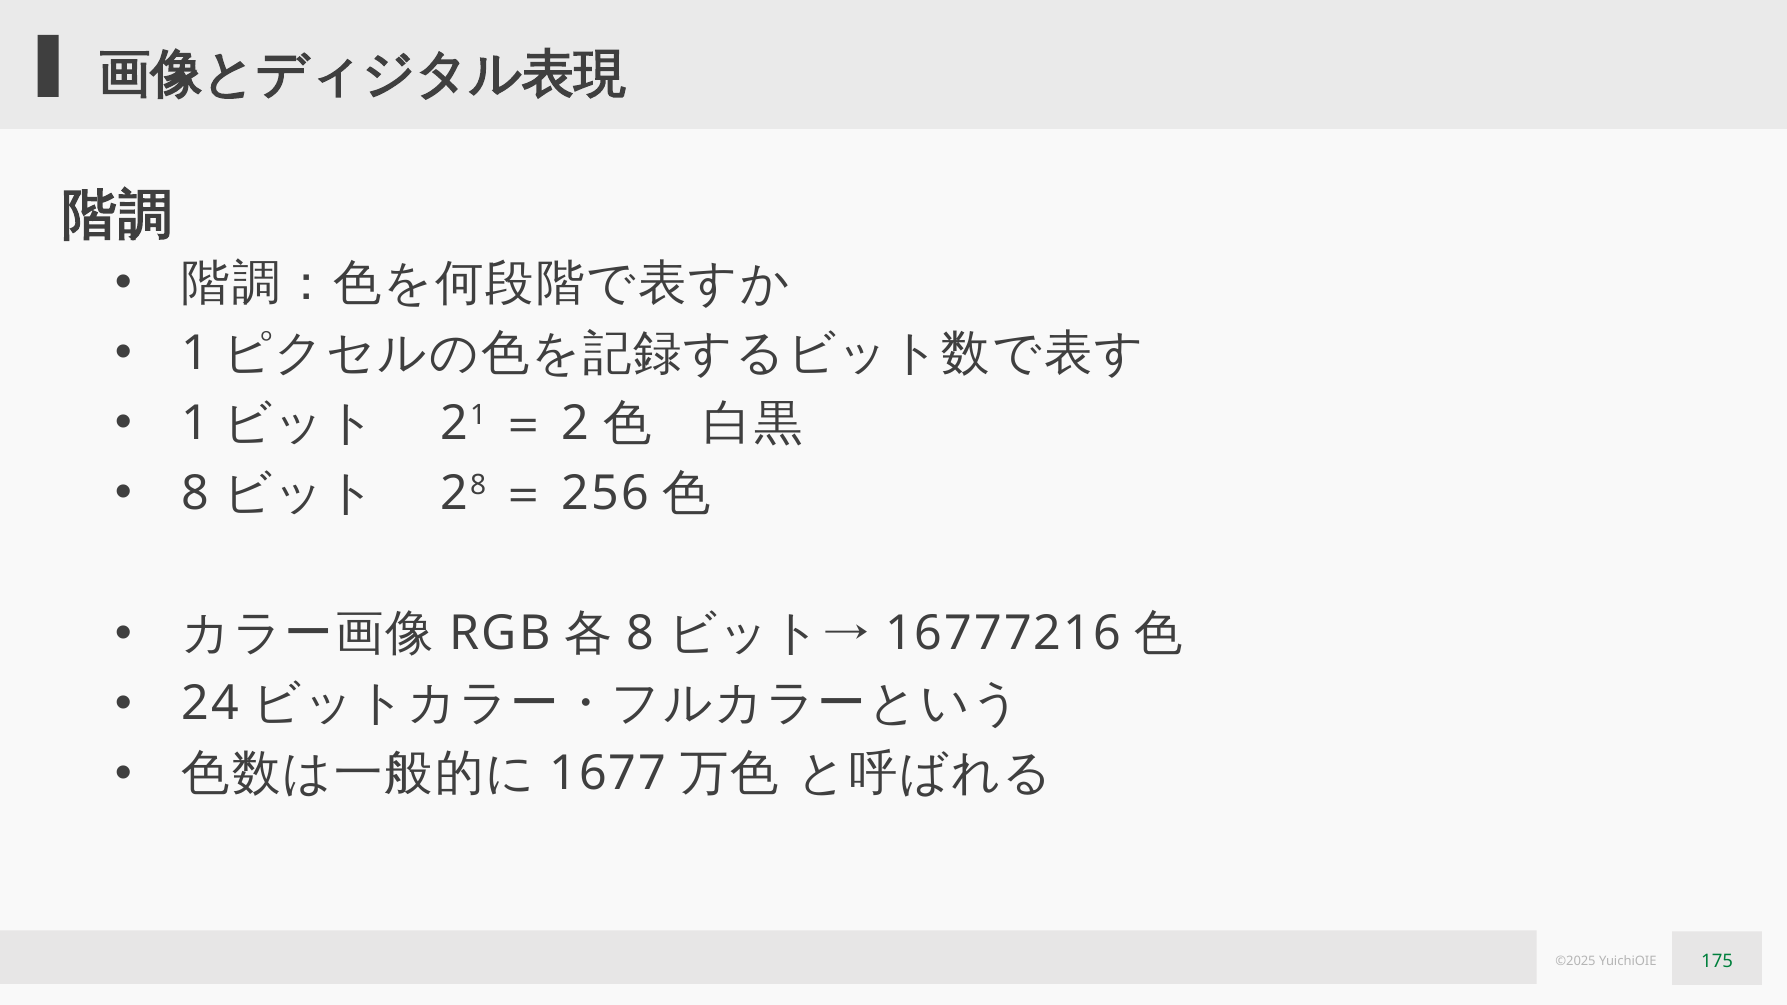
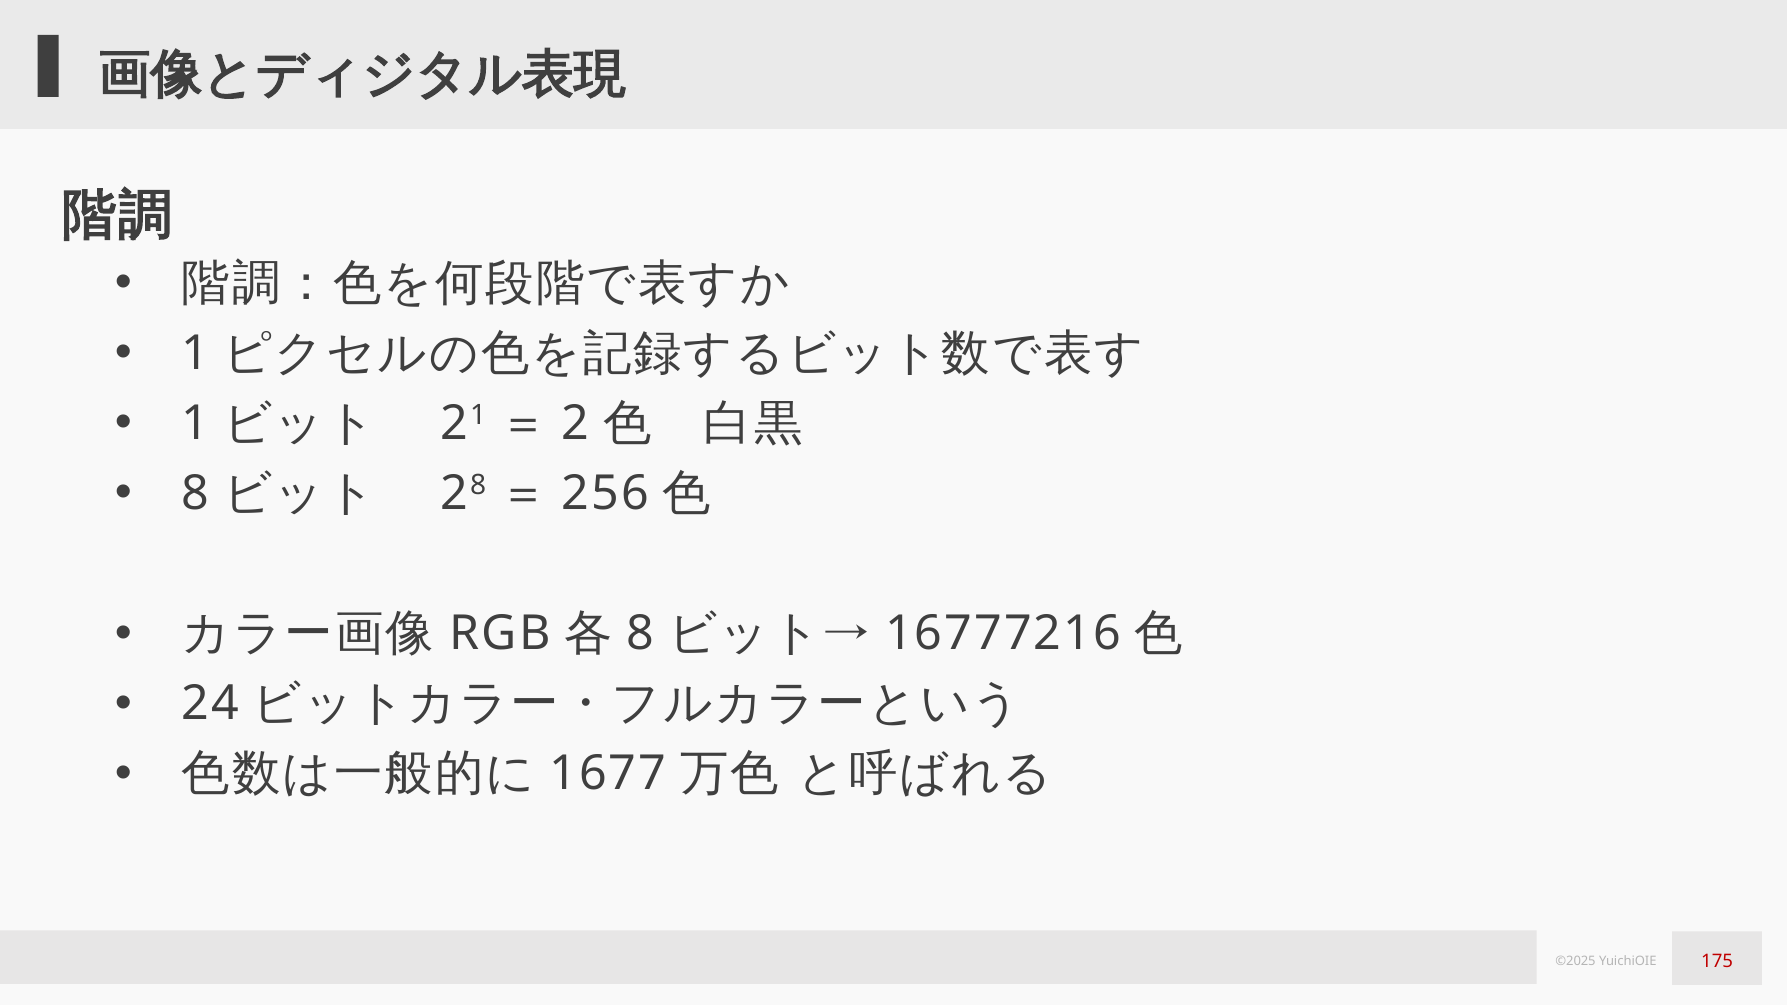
175 colour: green -> red (1717, 962)
